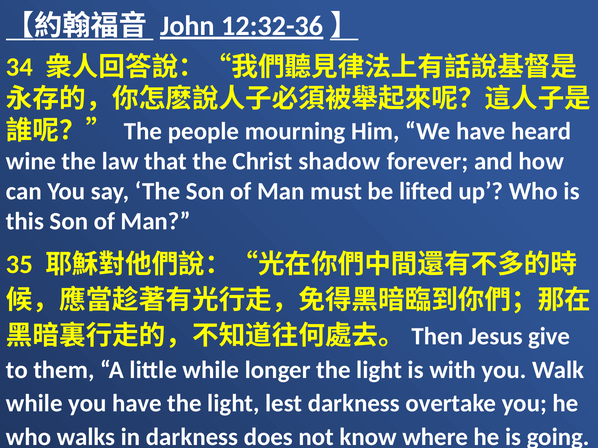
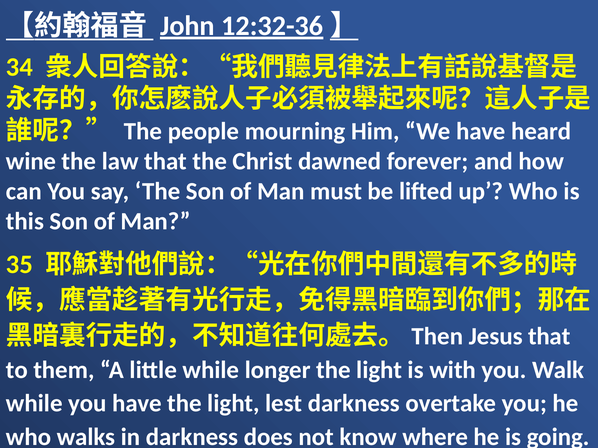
shadow: shadow -> dawned (340, 162)
Jesus give: give -> that (549, 337)
